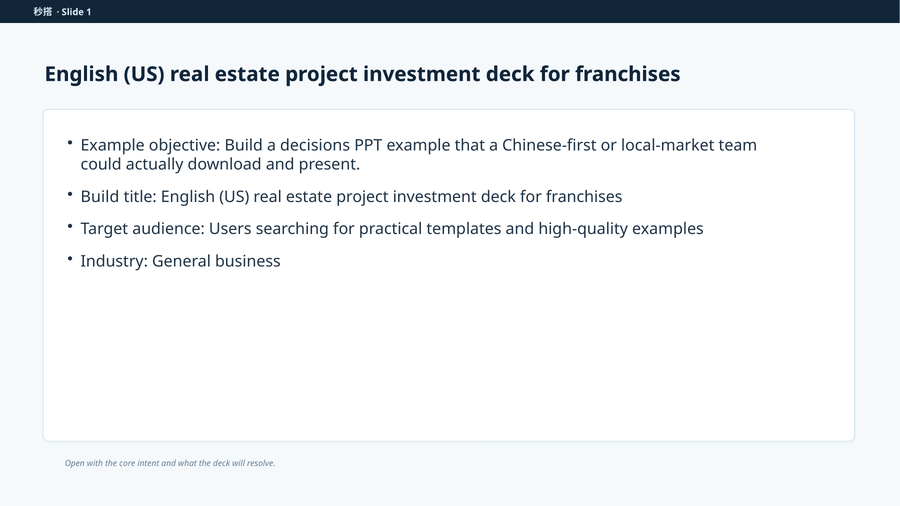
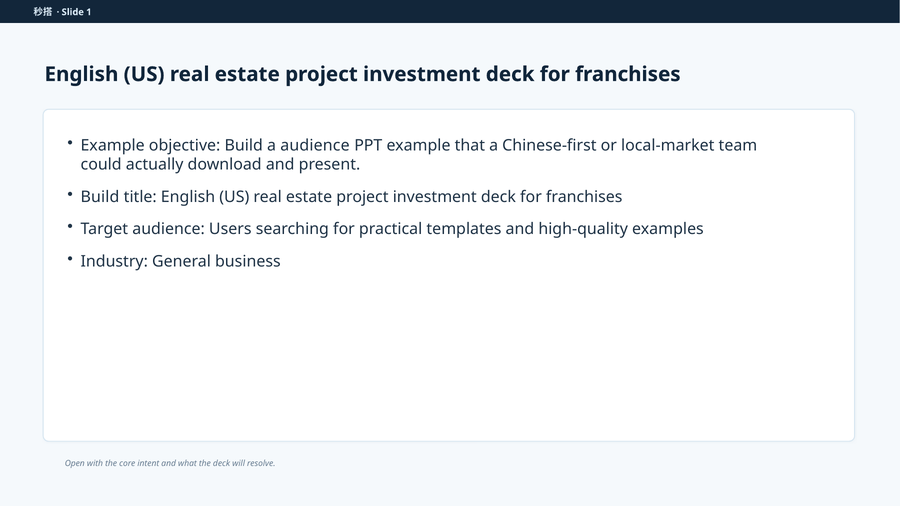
a decisions: decisions -> audience (315, 146)
